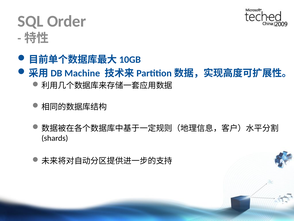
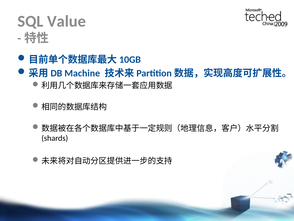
Order: Order -> Value (66, 21)
